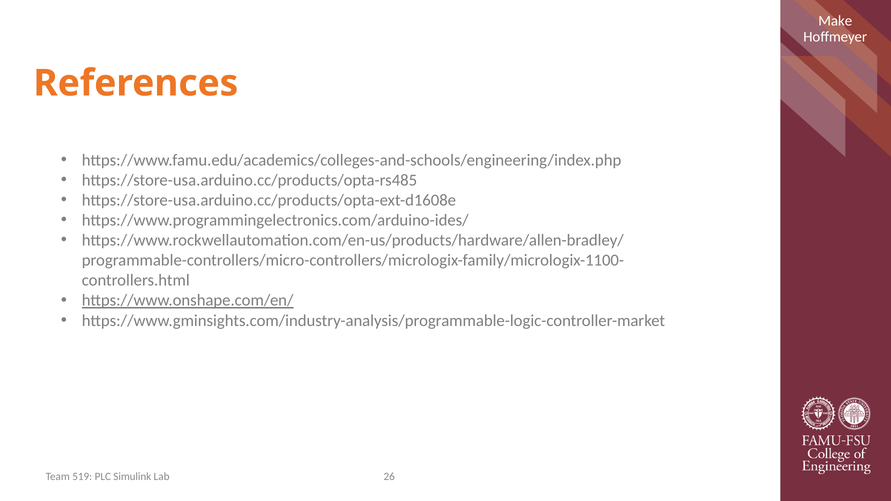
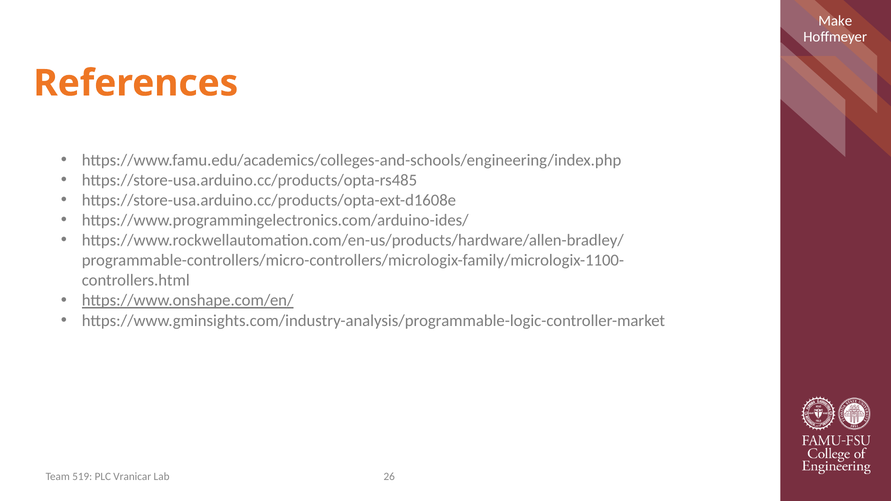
Simulink: Simulink -> Vranicar (132, 477)
